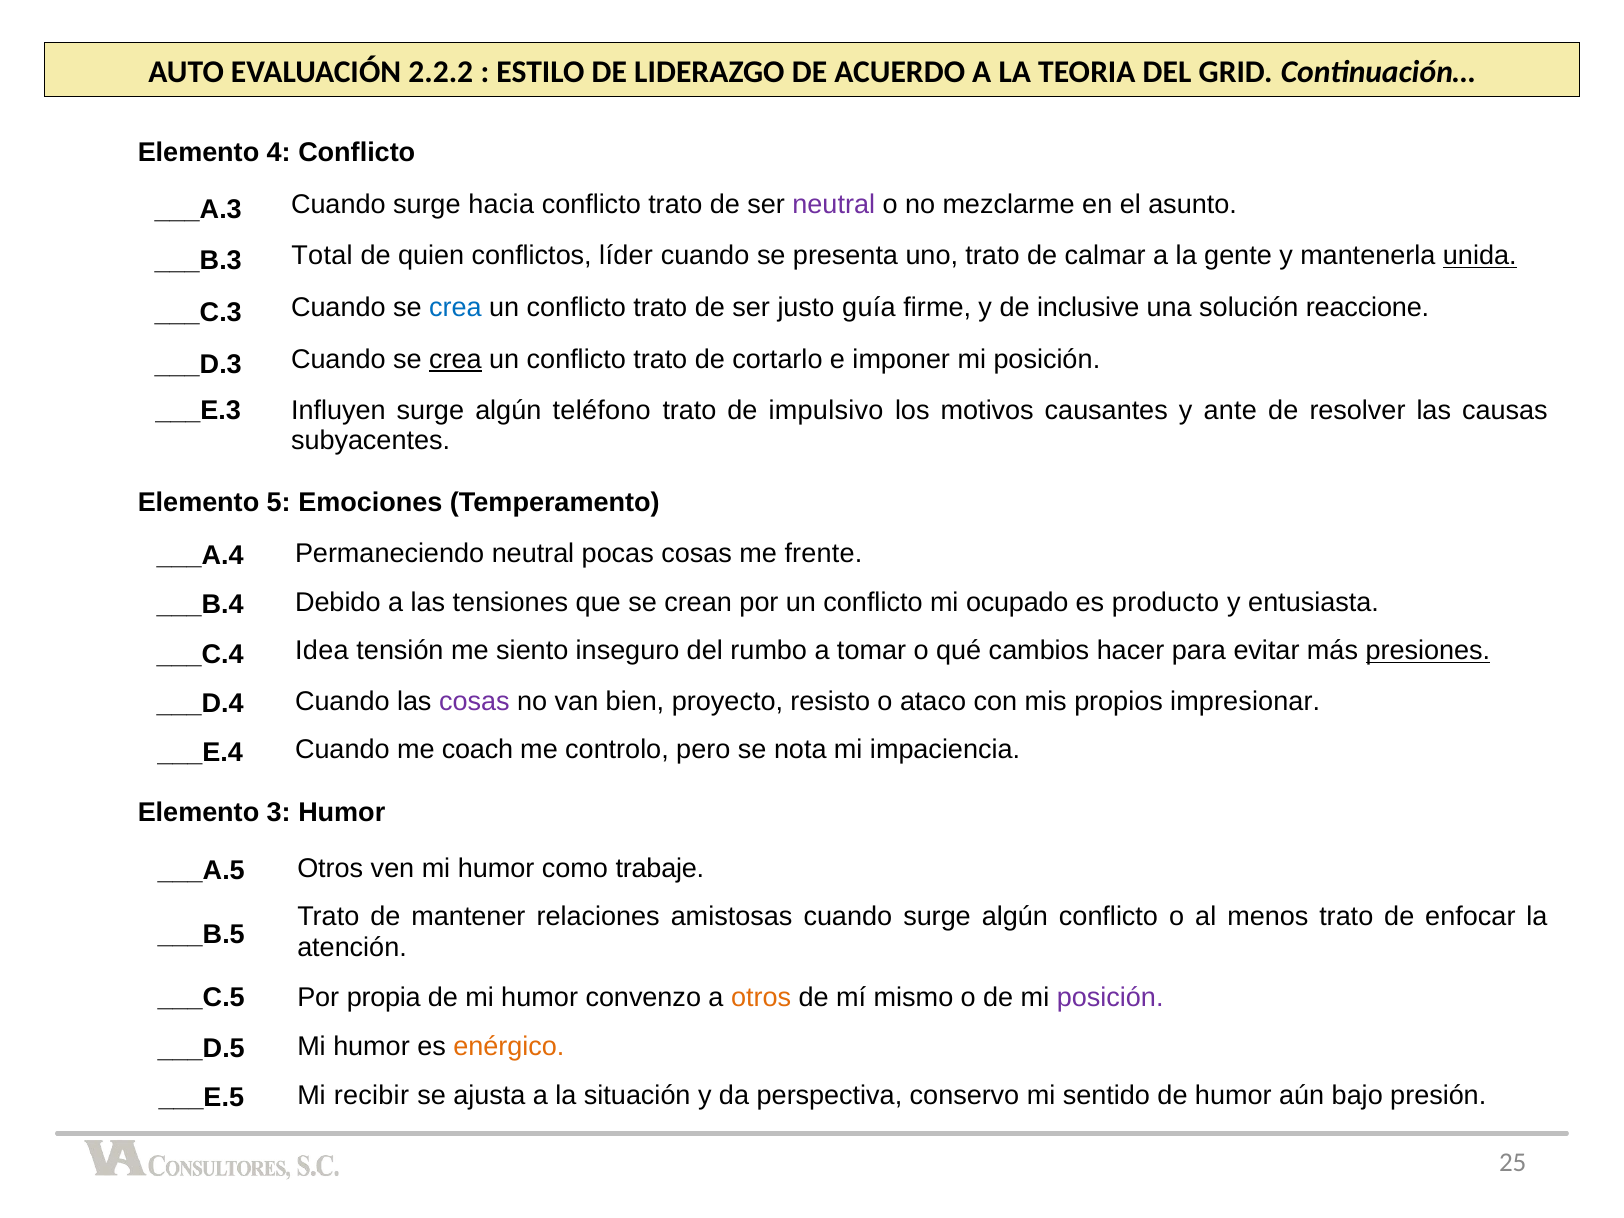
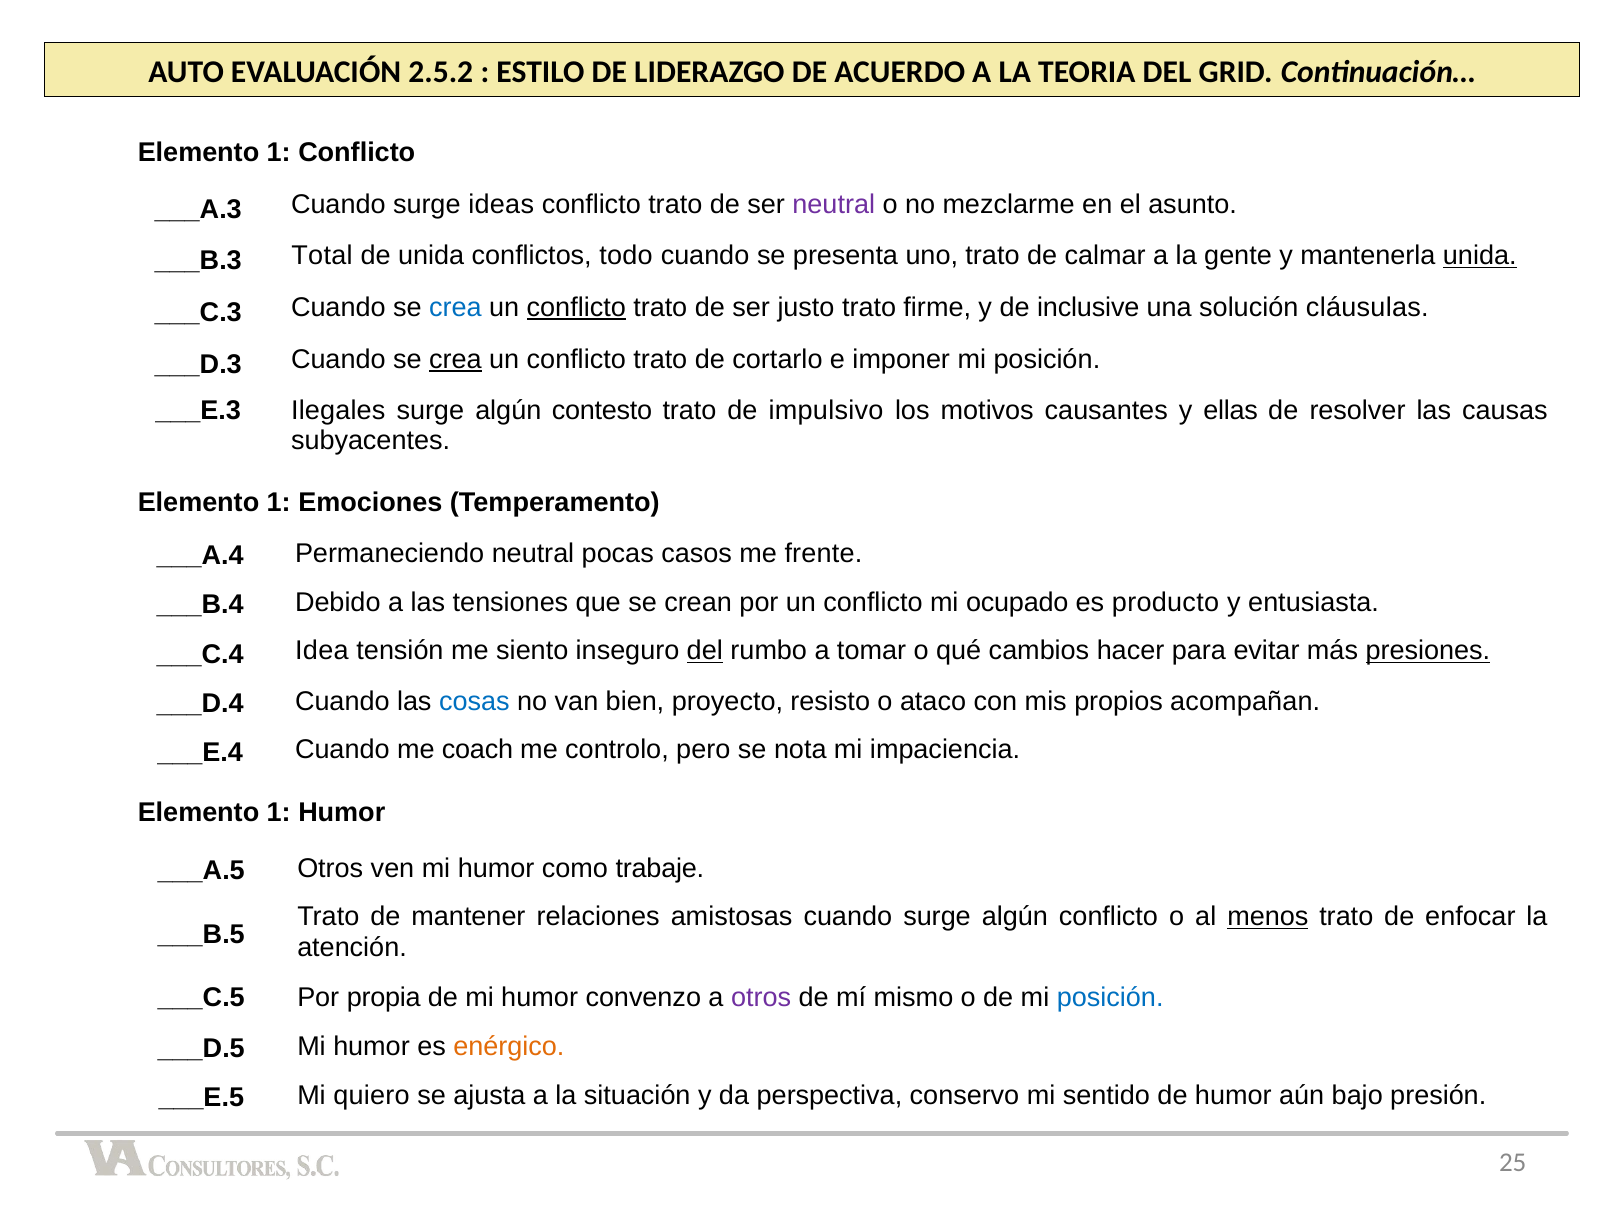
2.2.2: 2.2.2 -> 2.5.2 (441, 72)
4: 4 -> 1 (279, 153)
hacia: hacia -> ideas (501, 204)
de quien: quien -> unida (431, 256)
líder: líder -> todo (626, 256)
conflicto underline: none -> present (576, 308)
justo guía: guía -> trato (869, 308)
reaccione: reaccione -> cláusulas (1367, 308)
Influyen: Influyen -> Ilegales (338, 411)
teléfono: teléfono -> contesto (602, 411)
ante: ante -> ellas (1231, 411)
5: 5 -> 1 (279, 502)
pocas cosas: cosas -> casos (697, 554)
del underline: none -> present (705, 651)
cosas colour: purple -> blue (474, 701)
impresionar: impresionar -> acompañan (1245, 701)
3: 3 -> 1 (279, 813)
menos underline: none -> present (1268, 917)
otros colour: orange -> purple (761, 998)
posición colour: purple -> blue (1110, 998)
recibir: recibir -> quiero (371, 1095)
